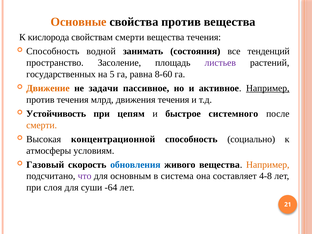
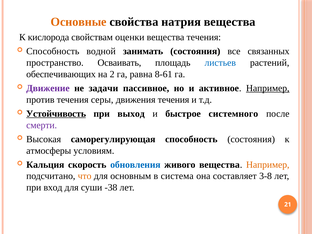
свойства против: против -> натрия (181, 22)
свойствам смерти: смерти -> оценки (130, 37)
тенденций: тенденций -> связанных (269, 51)
Засоление: Засоление -> Осваивать (119, 63)
листьев colour: purple -> blue (220, 63)
государственных: государственных -> обеспечивающих (61, 74)
5: 5 -> 2 (112, 74)
8-60: 8-60 -> 8-61 (164, 74)
Движение colour: orange -> purple (48, 88)
млрд: млрд -> серы (102, 100)
Устойчивость underline: none -> present (56, 114)
цепям: цепям -> выход (131, 114)
смерти colour: orange -> purple (42, 125)
концентрационной: концентрационной -> саморегулирующая (113, 139)
способность социально: социально -> состояния (251, 139)
Газовый: Газовый -> Кальция (45, 165)
что colour: purple -> orange (85, 176)
4-8: 4-8 -> 3-8 (266, 176)
слоя: слоя -> вход (53, 188)
-64: -64 -> -38 (111, 188)
